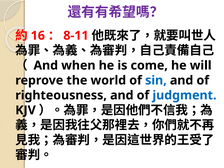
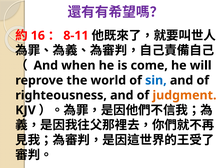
judgment colour: blue -> orange (184, 95)
